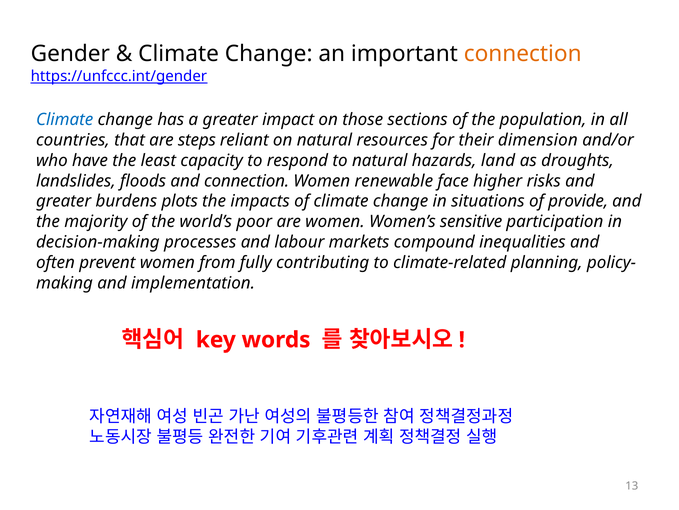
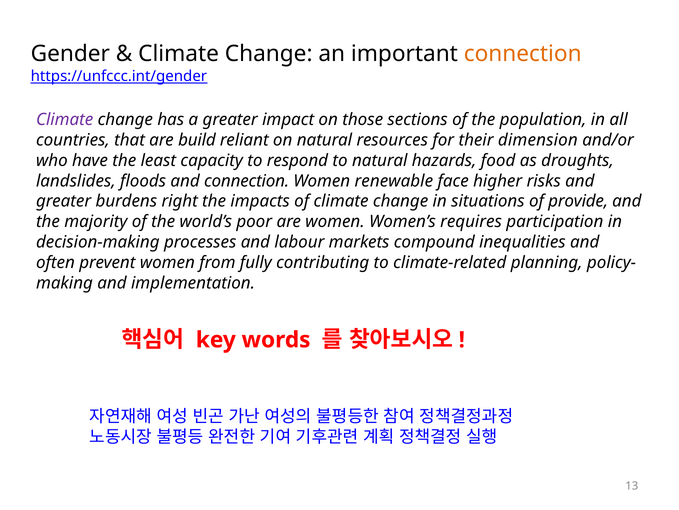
Climate colour: blue -> purple (65, 120)
steps: steps -> build (197, 140)
land: land -> food (498, 160)
plots: plots -> right (180, 201)
sensitive: sensitive -> requires (471, 221)
